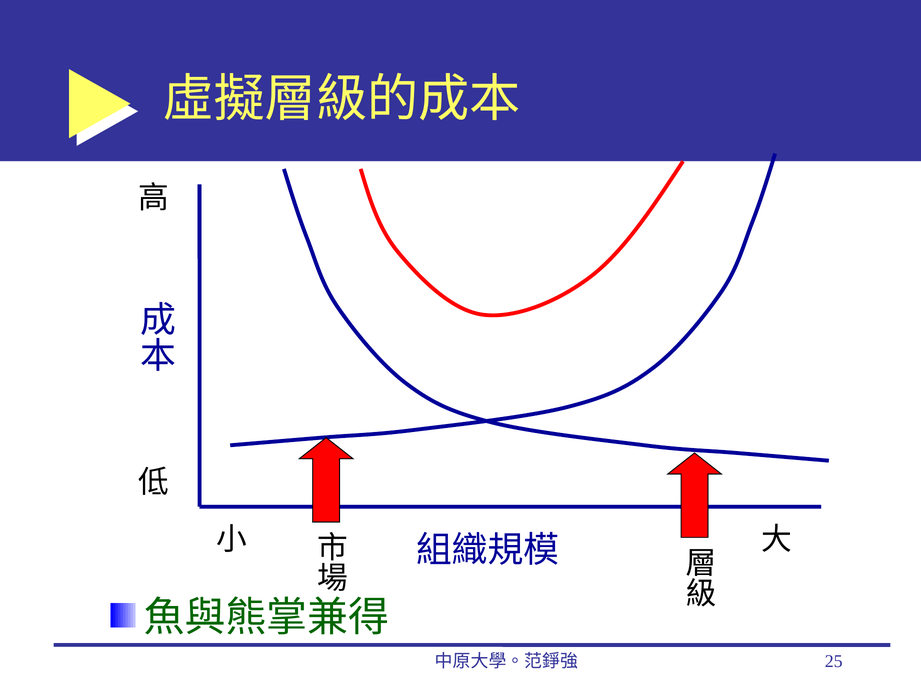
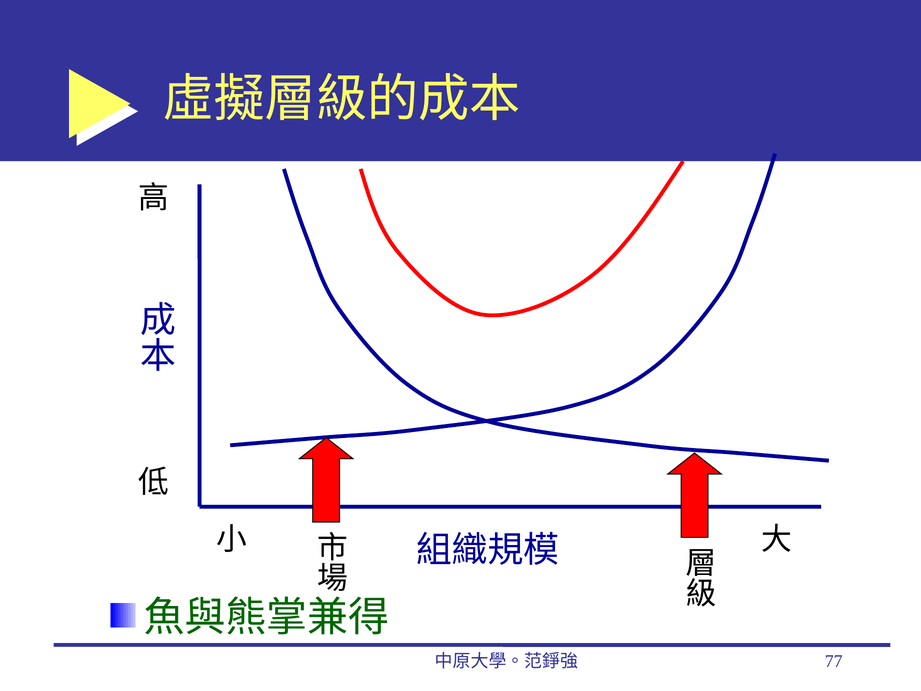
25: 25 -> 77 (834, 661)
